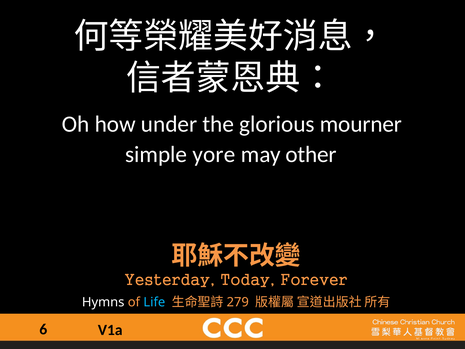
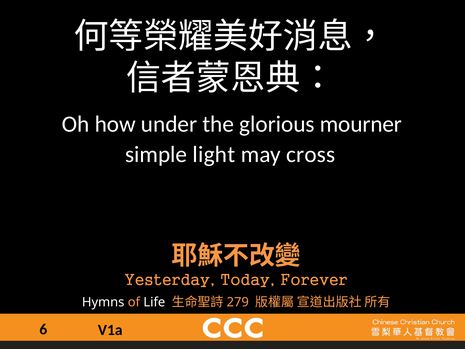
yore: yore -> light (214, 154)
other: other -> cross (311, 154)
Life colour: light blue -> white (154, 302)
